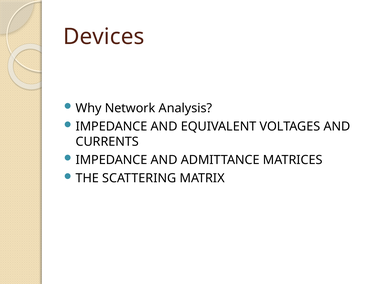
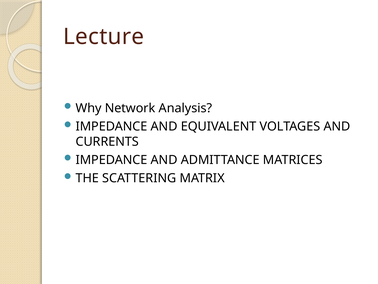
Devices: Devices -> Lecture (104, 37)
